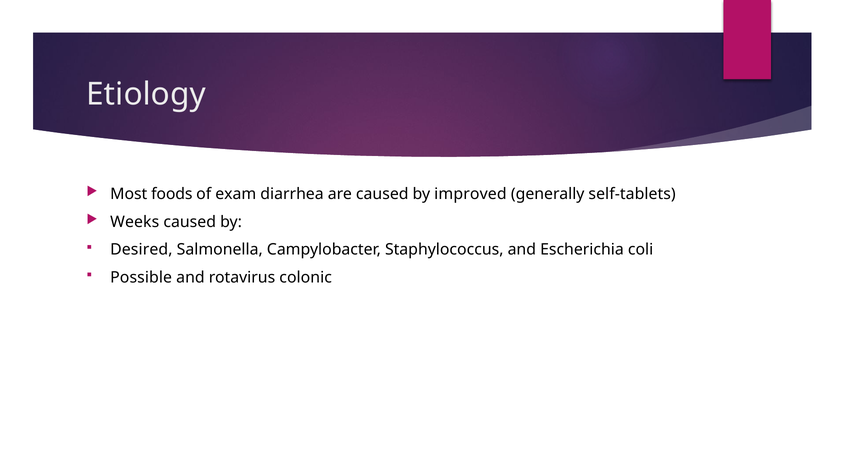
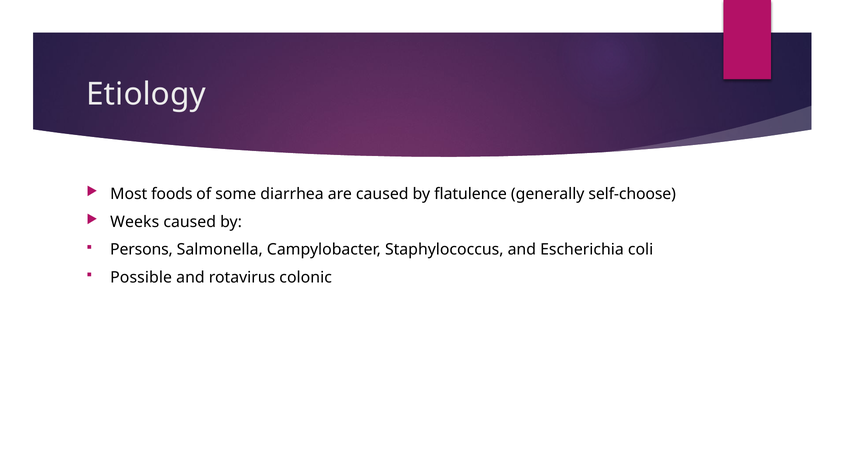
exam: exam -> some (236, 194)
improved: improved -> flatulence (471, 194)
self-tablets: self-tablets -> self-choose (632, 194)
Desired: Desired -> Persons (141, 250)
